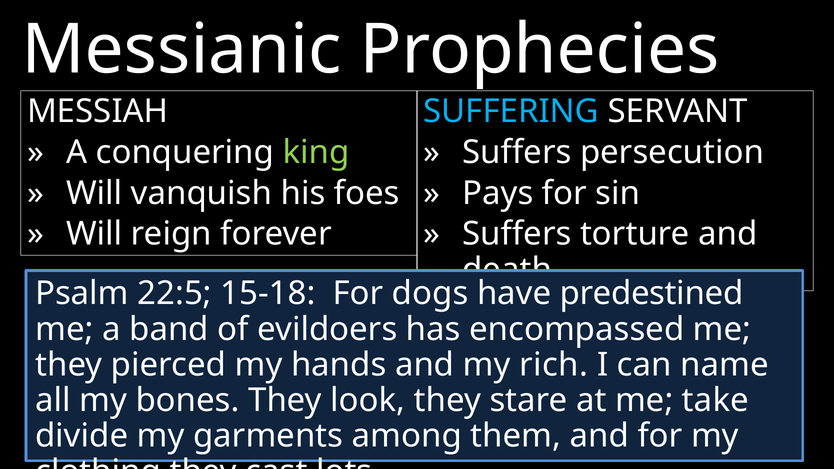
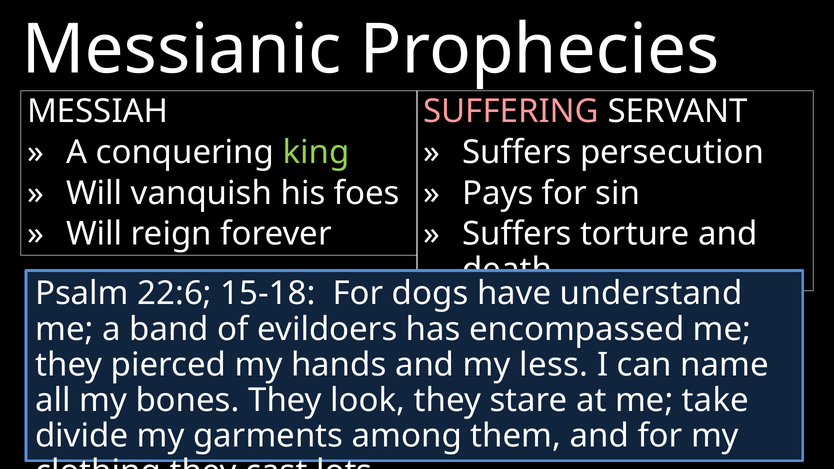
SUFFERING colour: light blue -> pink (511, 111)
22:5: 22:5 -> 22:6 (175, 294)
predestined: predestined -> understand (651, 294)
rich: rich -> less (554, 365)
